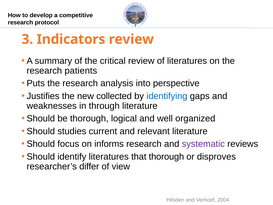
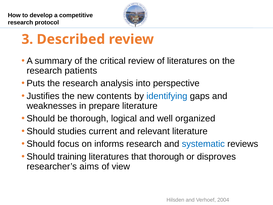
Indicators: Indicators -> Described (71, 39)
collected: collected -> contents (114, 96)
through: through -> prepare (104, 106)
systematic colour: purple -> blue (203, 144)
identify: identify -> training (72, 156)
differ: differ -> aims (89, 166)
